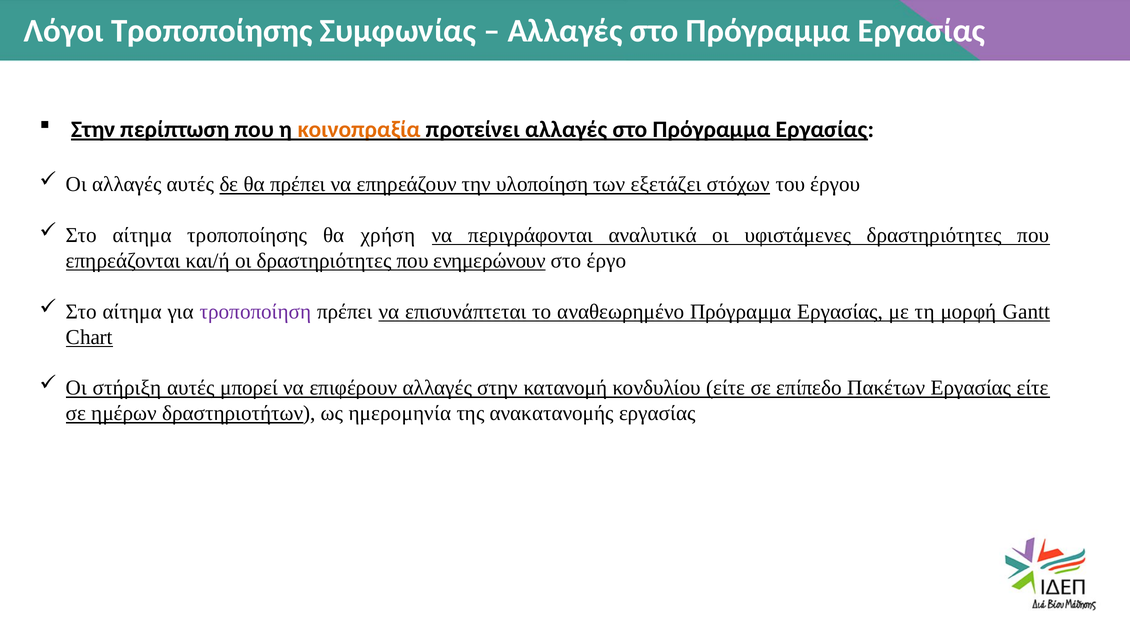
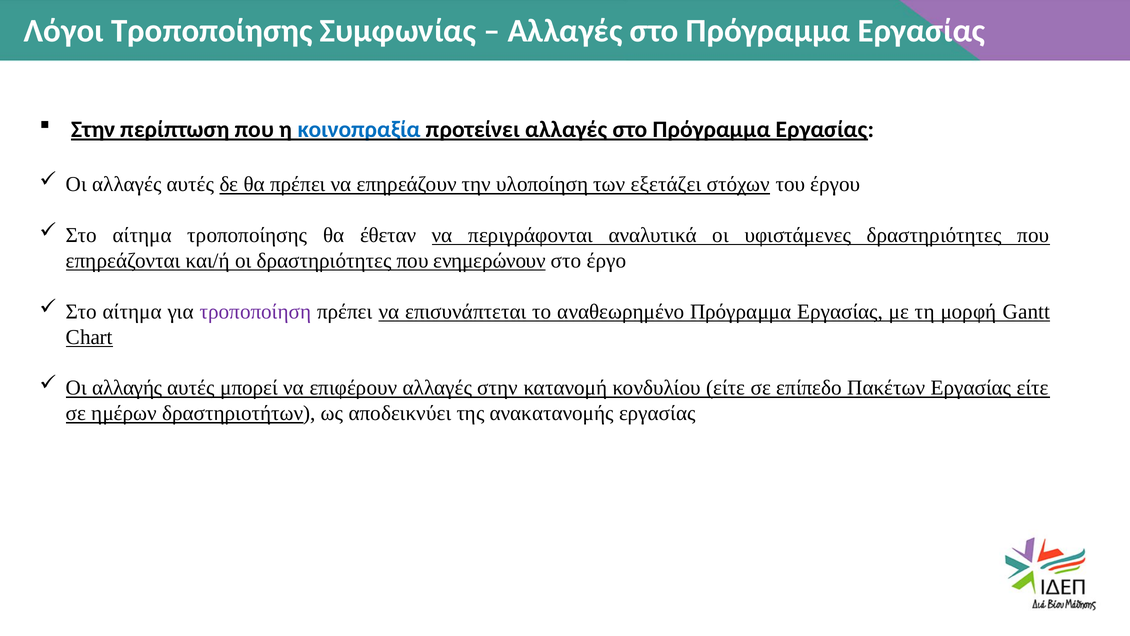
κοινοπραξία colour: orange -> blue (359, 129)
χρήση: χρήση -> έθεταν (388, 235)
στήριξη: στήριξη -> αλλαγής (127, 388)
ημερομηνία: ημερομηνία -> αποδεικνύει (400, 413)
